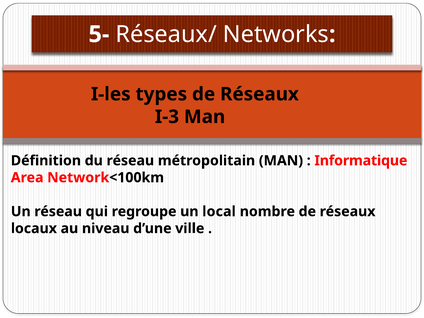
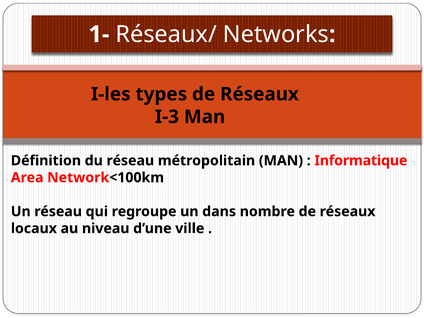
5-: 5- -> 1- (99, 34)
local: local -> dans (219, 212)
